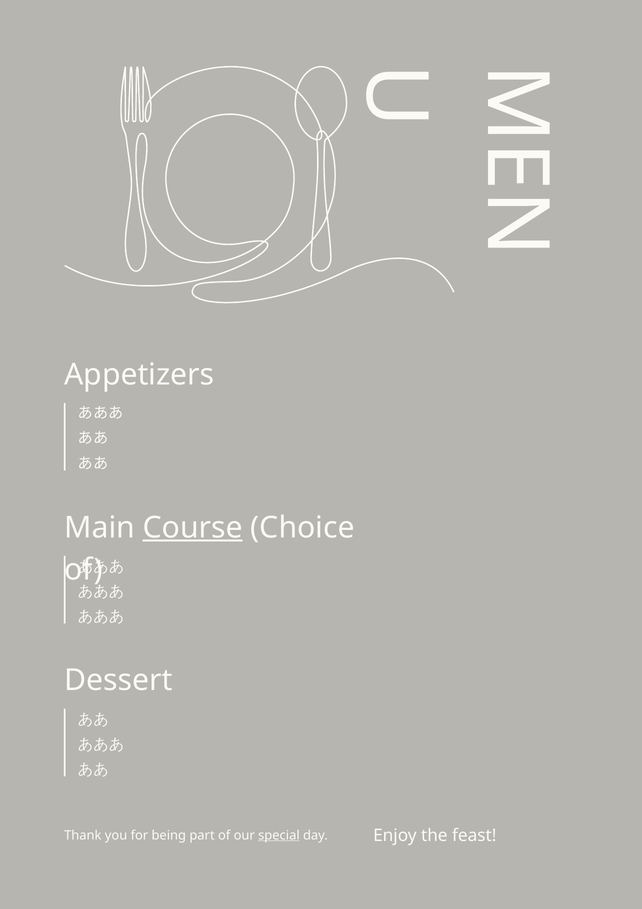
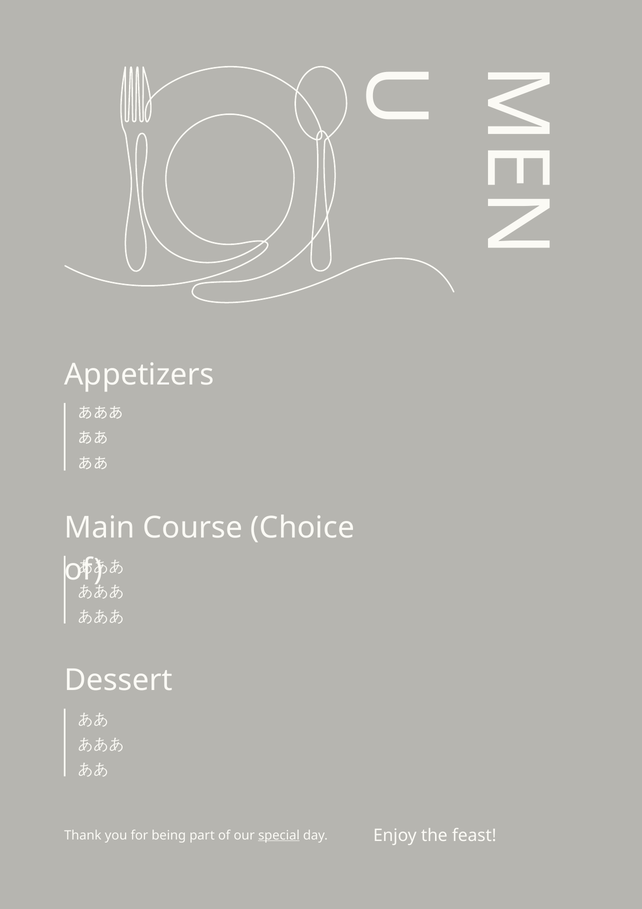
Course underline: present -> none (193, 527)
